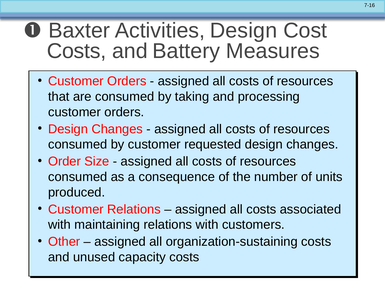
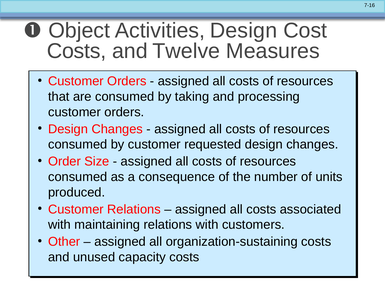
Baxter: Baxter -> Object (79, 31)
Battery: Battery -> Twelve (186, 51)
